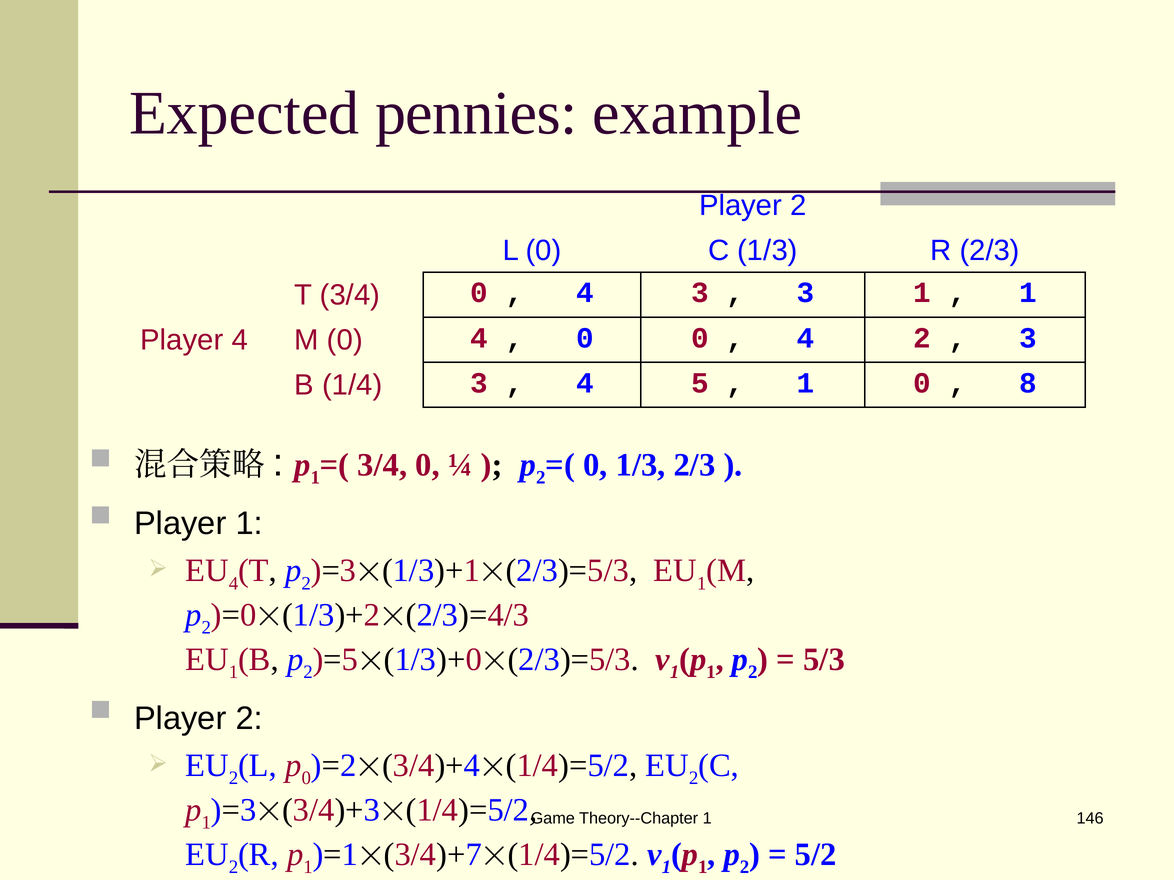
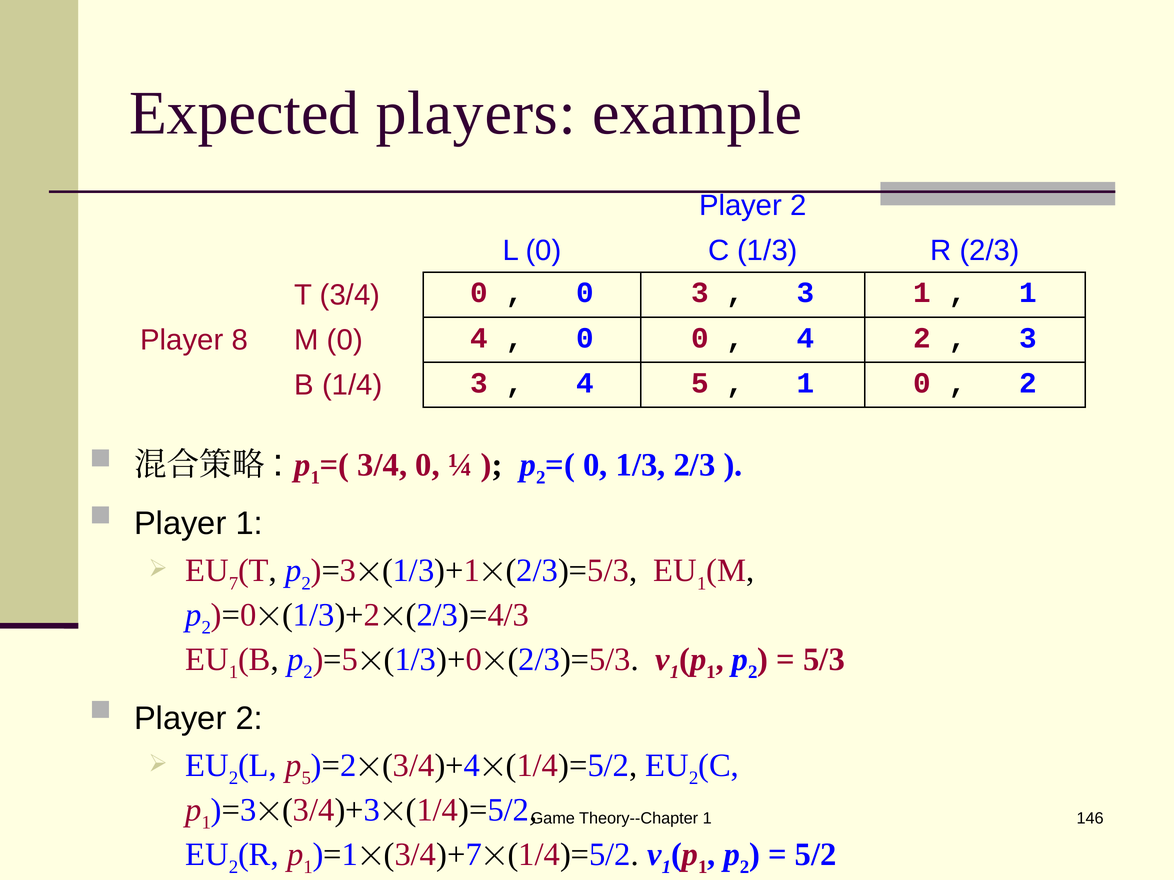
pennies: pennies -> players (476, 113)
4: 4 -> 0 (585, 293)
Player 4: 4 -> 8 (240, 340)
8: 8 -> 2 (1028, 383)
4: 4 -> 7 (234, 584)
0: 0 -> 5 (306, 778)
